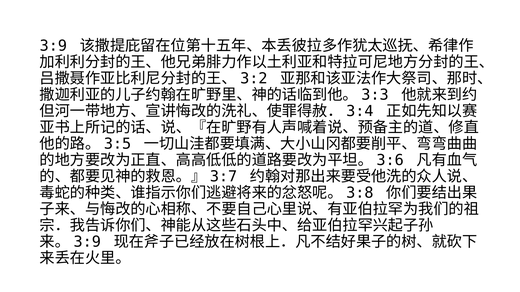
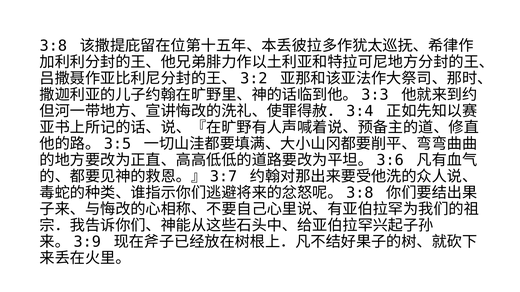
3:9: 3:9 -> 3:8 (53, 46)
